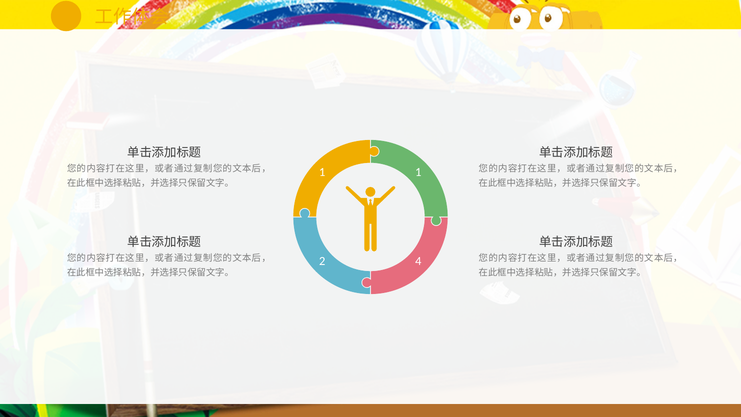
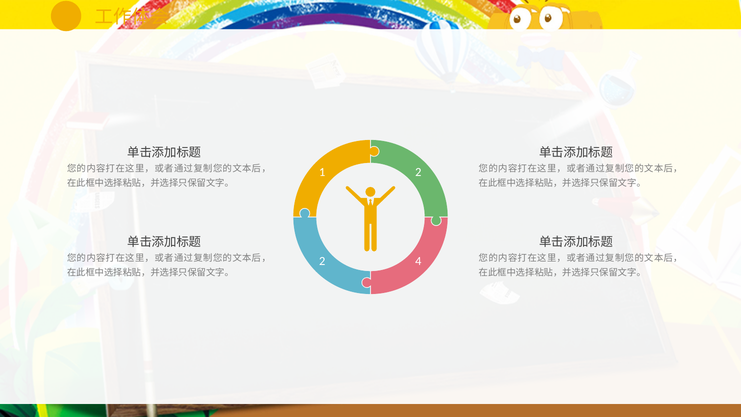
1 1: 1 -> 2 (418, 172)
